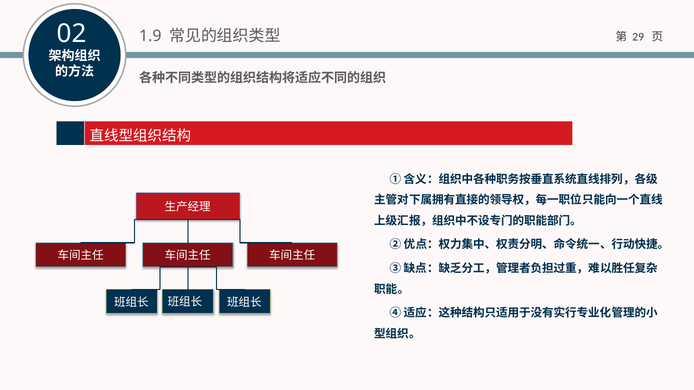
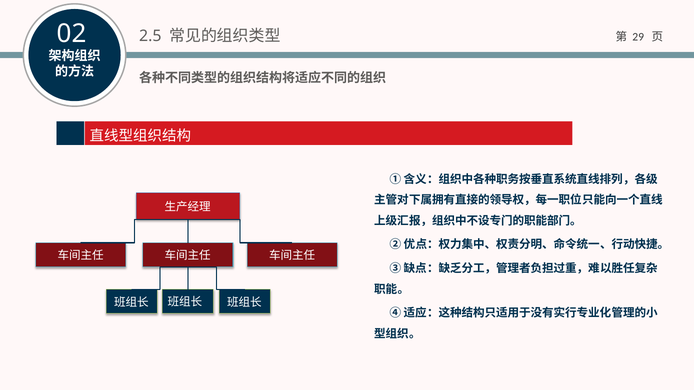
1.9: 1.9 -> 2.5 (150, 36)
